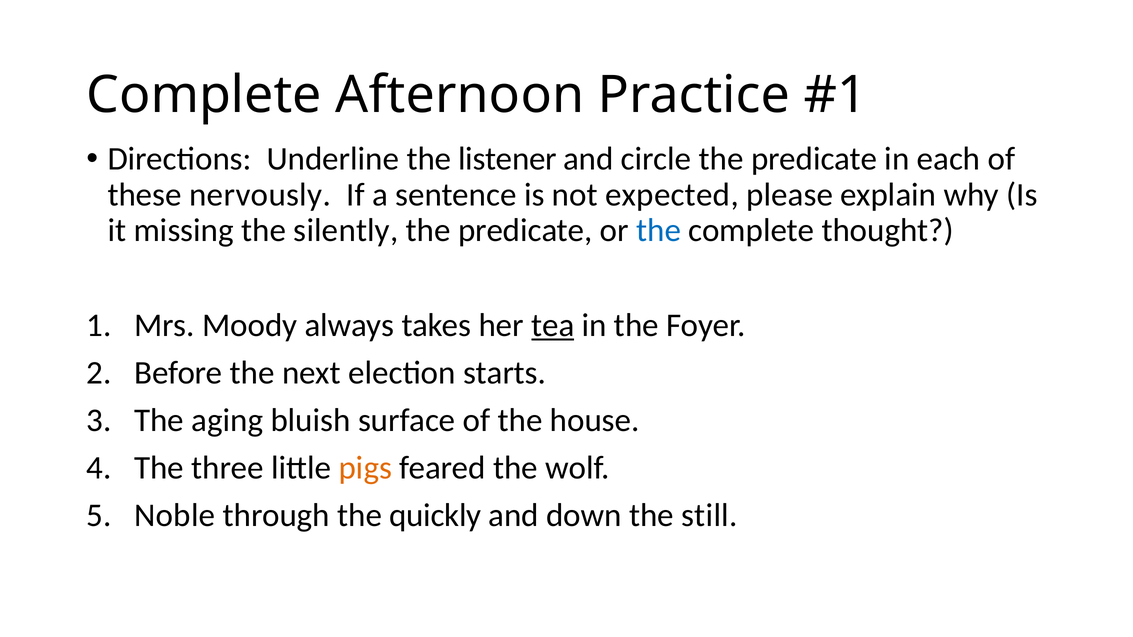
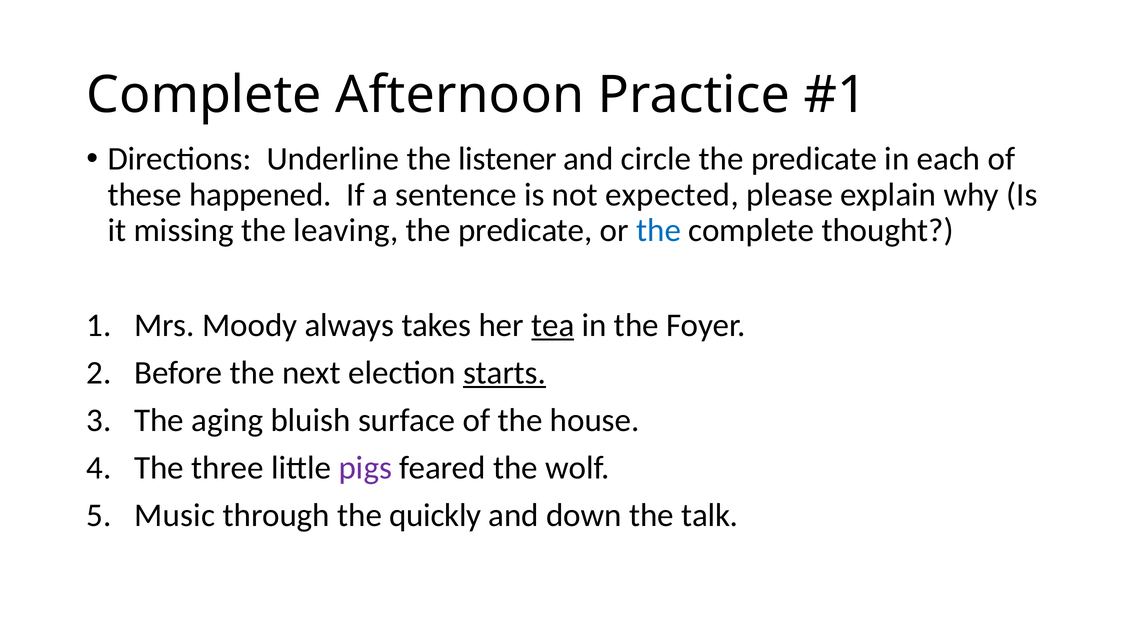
nervously: nervously -> happened (260, 195)
silently: silently -> leaving (346, 230)
starts underline: none -> present (505, 373)
pigs colour: orange -> purple (365, 468)
Noble: Noble -> Music (175, 515)
still: still -> talk (710, 515)
